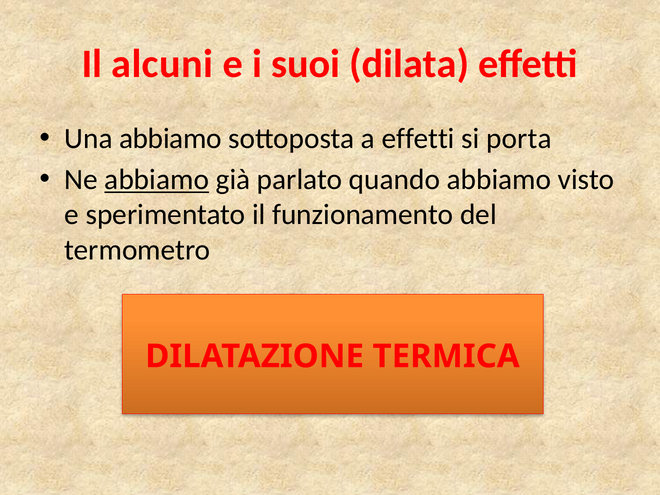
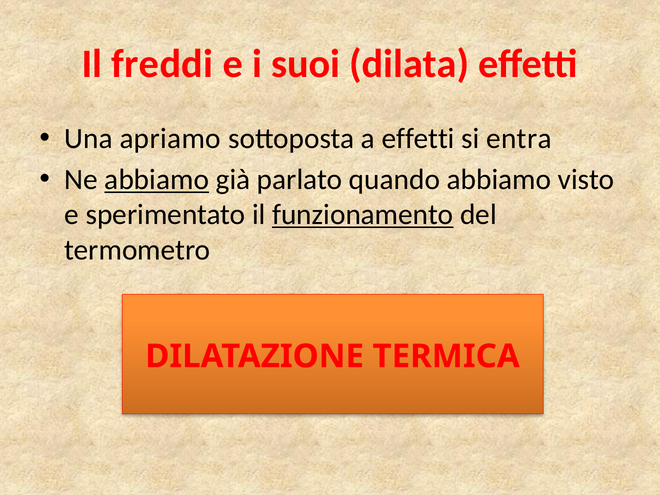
alcuni: alcuni -> freddi (162, 64)
Una abbiamo: abbiamo -> apriamo (170, 138)
porta: porta -> entra (519, 138)
funzionamento underline: none -> present (363, 215)
